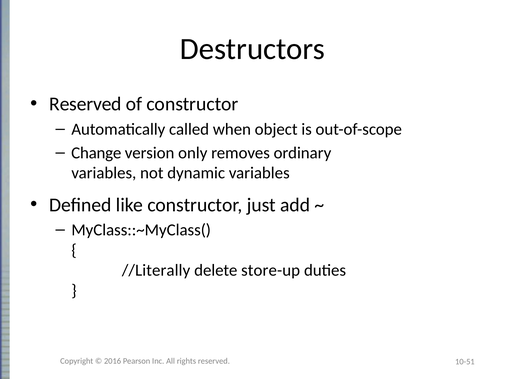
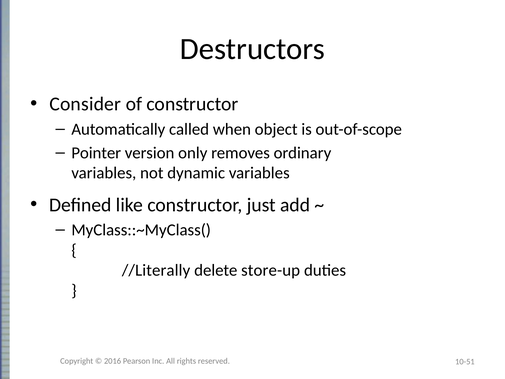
Reserved: Reserved -> Consider (85, 104)
Change: Change -> Pointer (96, 153)
